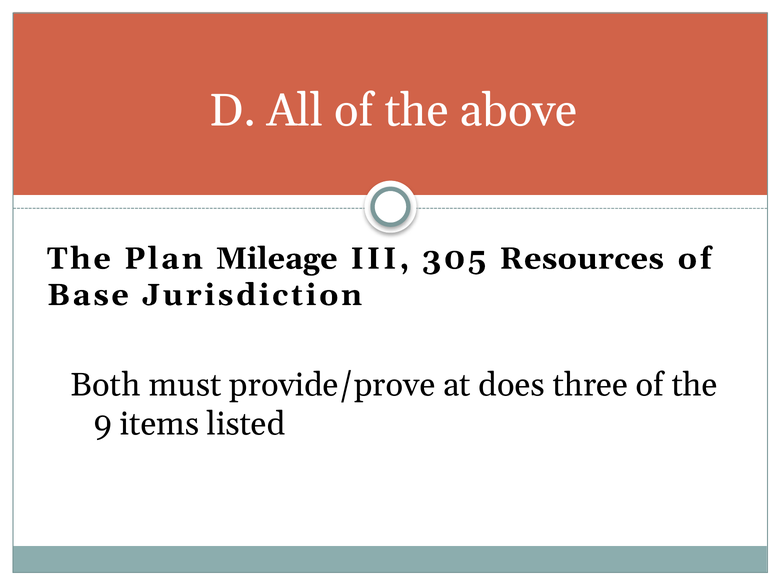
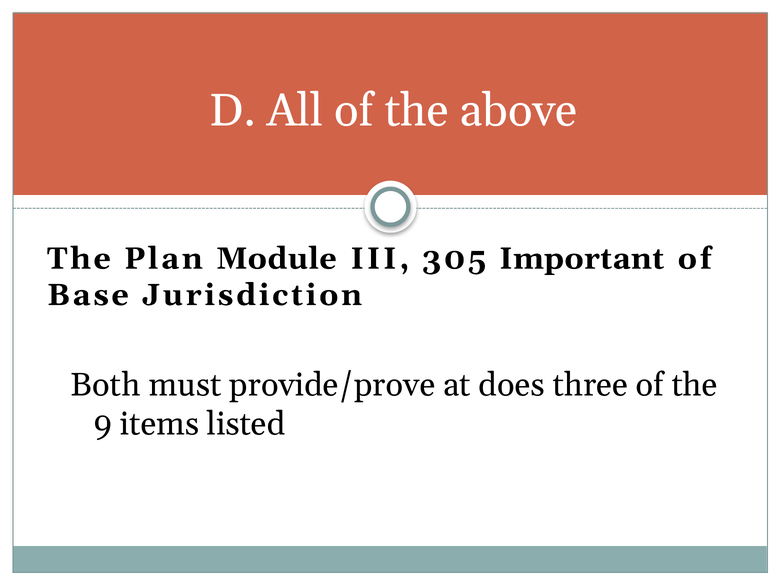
Mileage: Mileage -> Module (276, 258)
Resources: Resources -> Important (582, 258)
